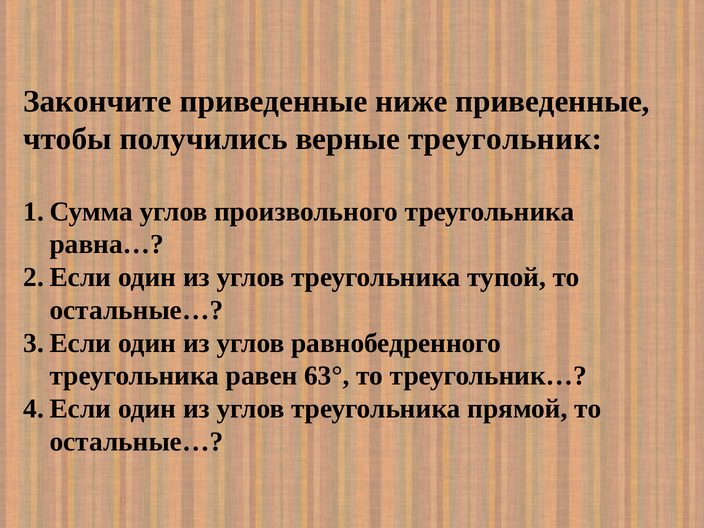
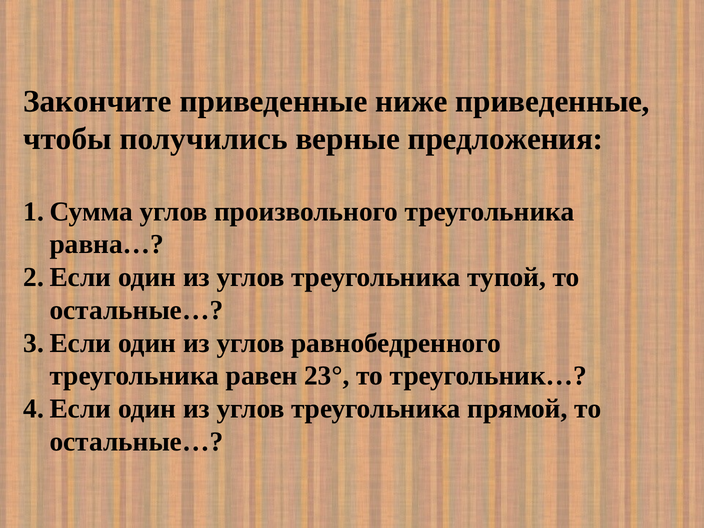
треугольник: треугольник -> предложения (506, 139)
63°: 63° -> 23° (327, 376)
